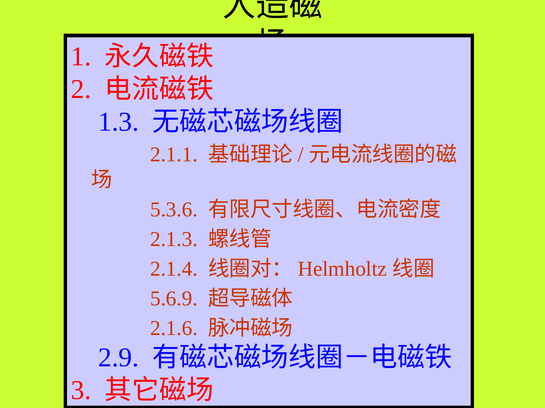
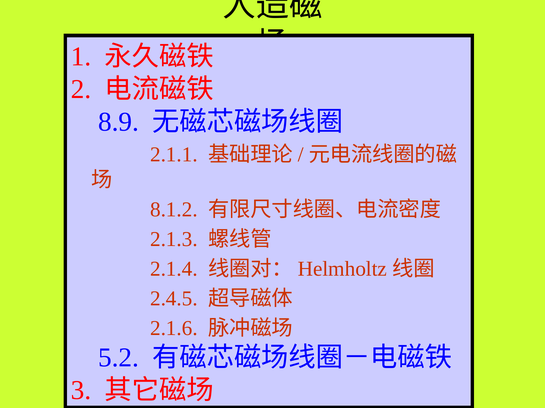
1.3: 1.3 -> 8.9 (119, 122)
5.3.6: 5.3.6 -> 8.1.2 (174, 210)
5.6.9: 5.6.9 -> 2.4.5 (174, 299)
2.9: 2.9 -> 5.2 (119, 358)
